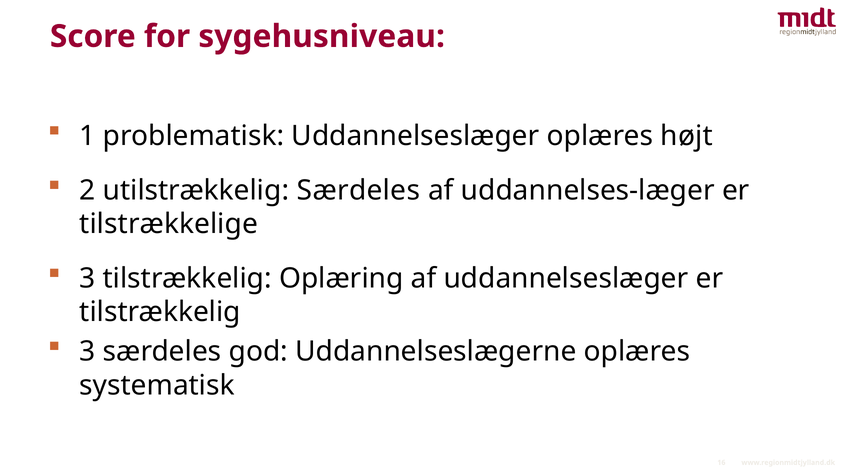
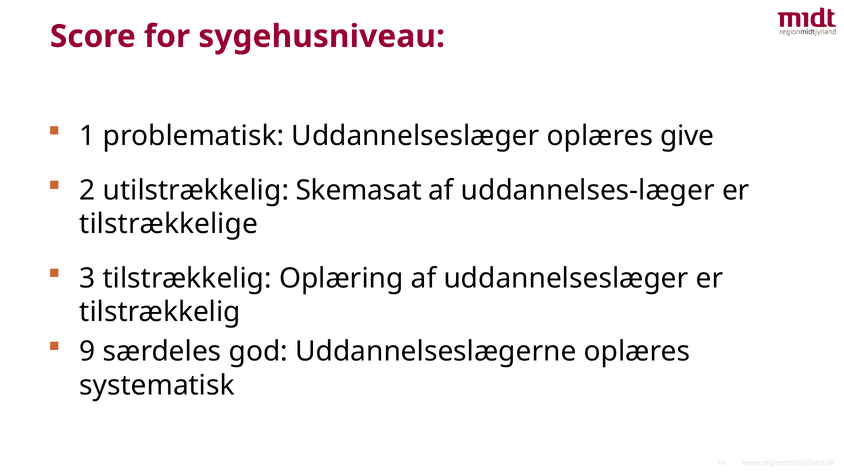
højt: højt -> give (687, 136)
utilstrækkelig Særdeles: Særdeles -> Skemasat (359, 190)
3: 3 -> 9 (87, 351)
